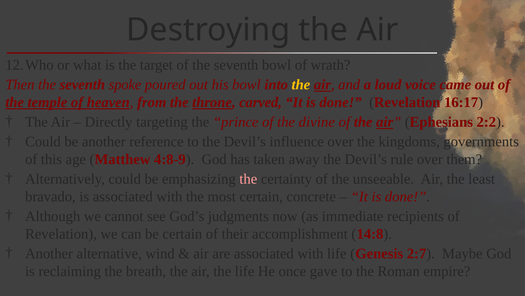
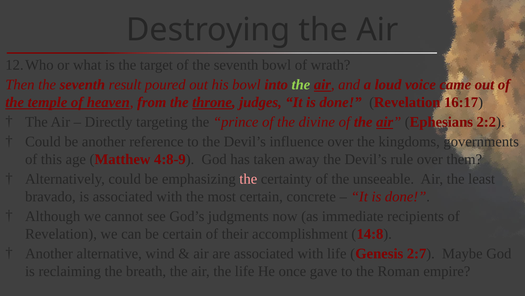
spoke: spoke -> result (125, 85)
the colour: yellow -> light green (301, 85)
carved: carved -> judges (260, 102)
